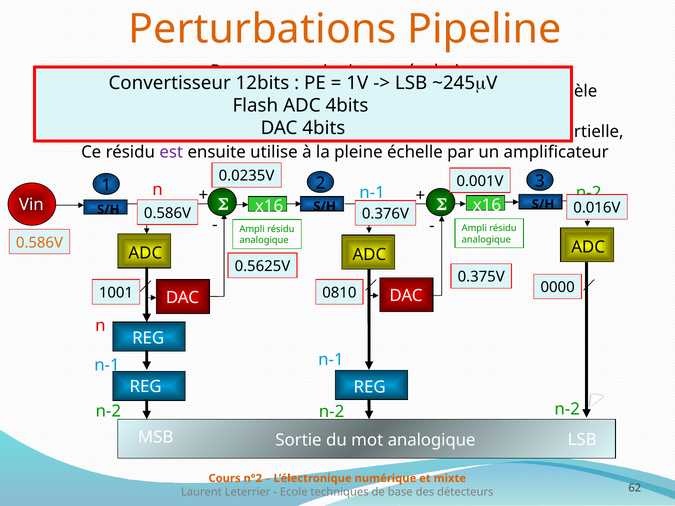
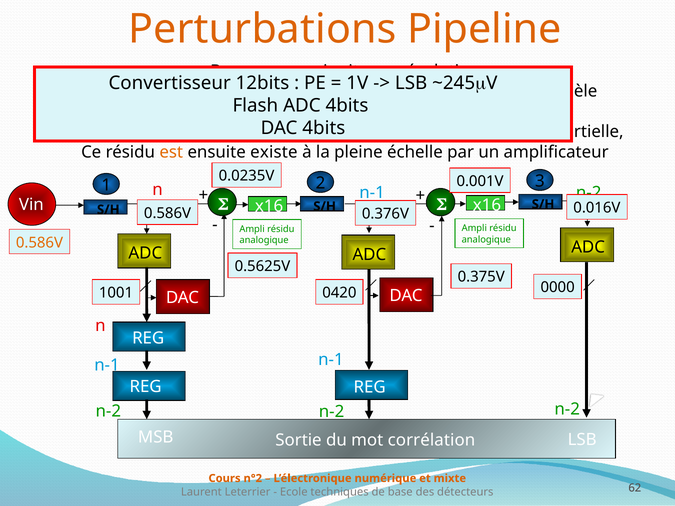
est colour: purple -> orange (171, 152)
utilise: utilise -> existe (274, 152)
0810: 0810 -> 0420 (339, 293)
mot analogique: analogique -> corrélation (431, 441)
